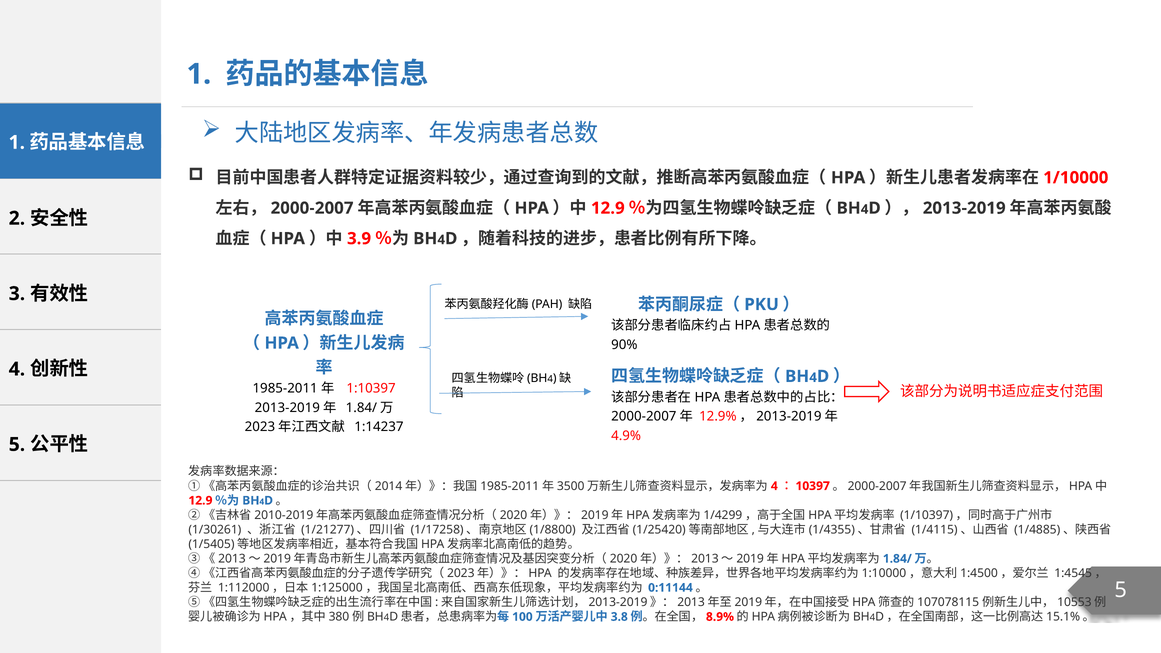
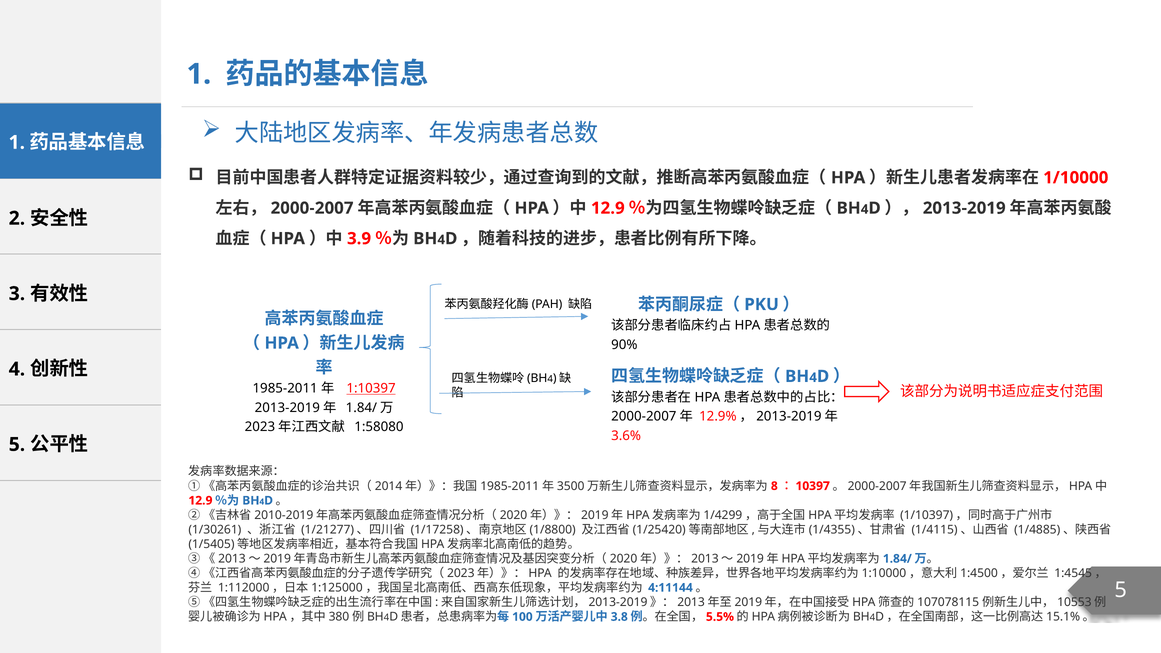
1:10397 underline: none -> present (371, 389)
1:14237: 1:14237 -> 1:58080 (379, 427)
4.9%: 4.9% -> 3.6% (626, 436)
4: 4 -> 8 (774, 486)
0:11144: 0:11144 -> 4:11144 (670, 588)
8.9%: 8.9% -> 5.5% (720, 617)
